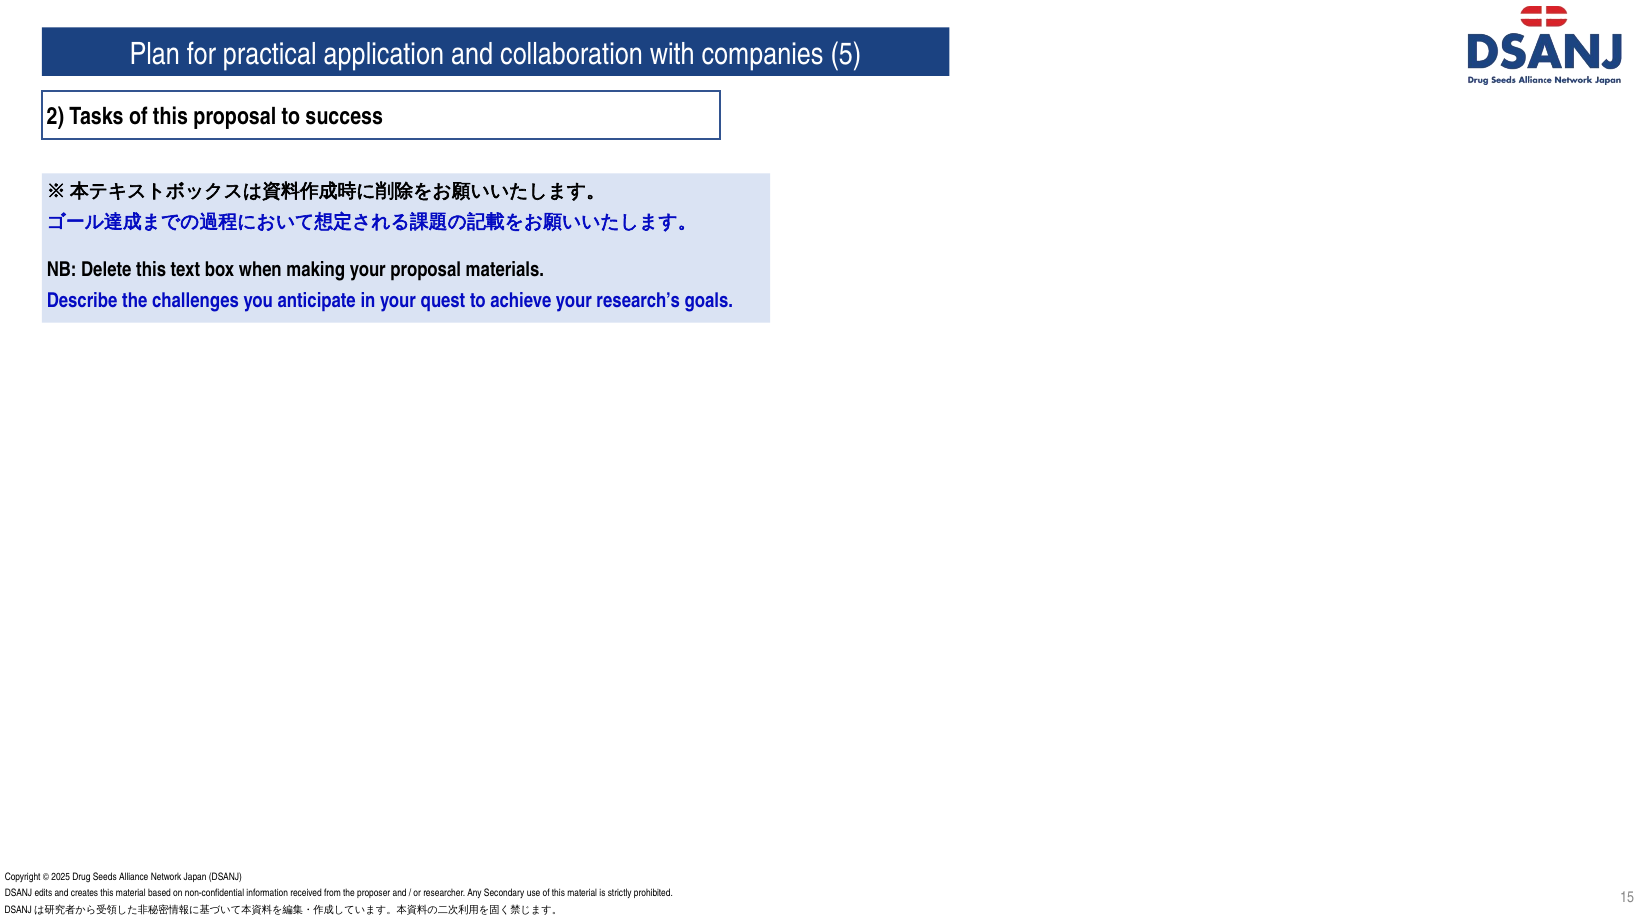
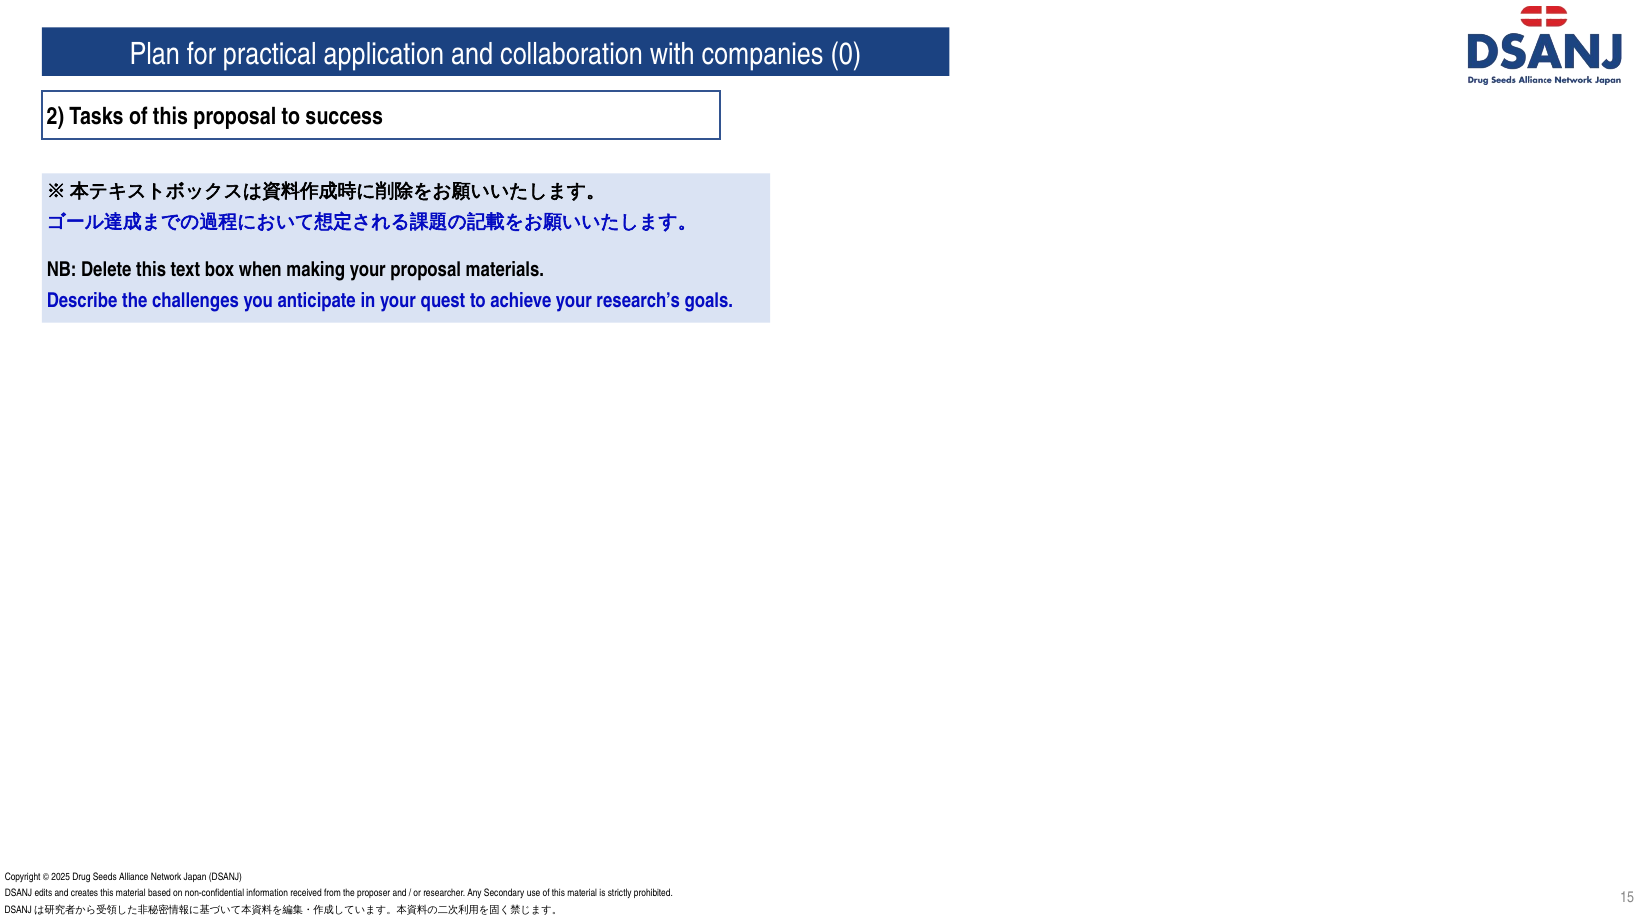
5: 5 -> 0 (846, 54)
